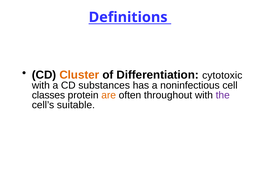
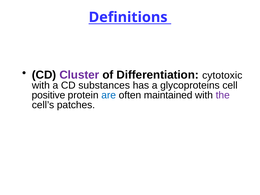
Cluster colour: orange -> purple (79, 75)
noninfectious: noninfectious -> glycoproteins (190, 85)
classes: classes -> positive (48, 95)
are colour: orange -> blue (109, 95)
throughout: throughout -> maintained (168, 95)
suitable: suitable -> patches (76, 105)
